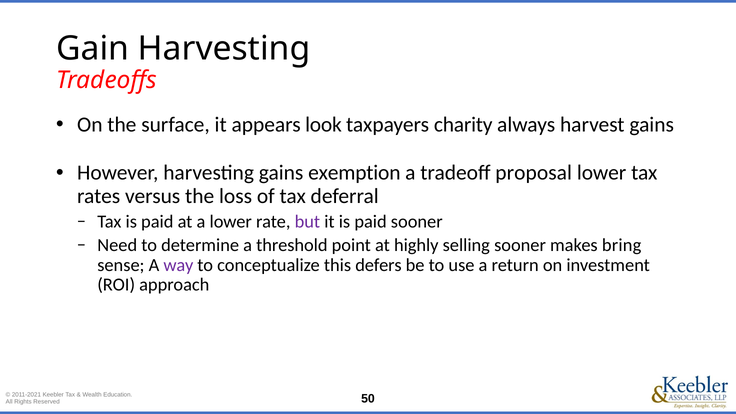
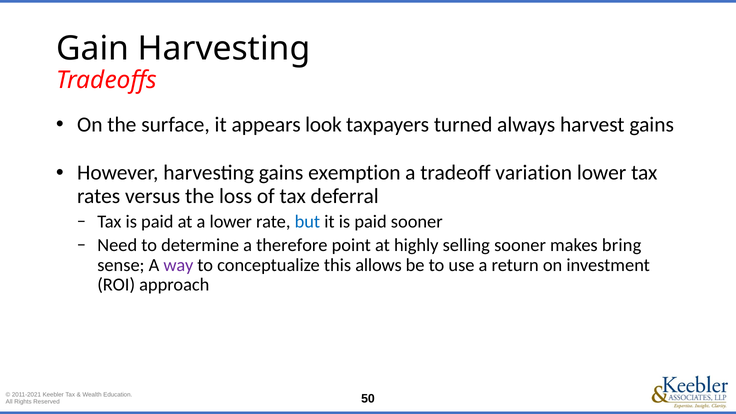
charity: charity -> turned (463, 124)
proposal: proposal -> variation (534, 173)
but colour: purple -> blue (307, 221)
threshold: threshold -> therefore (292, 245)
defers: defers -> allows (378, 265)
